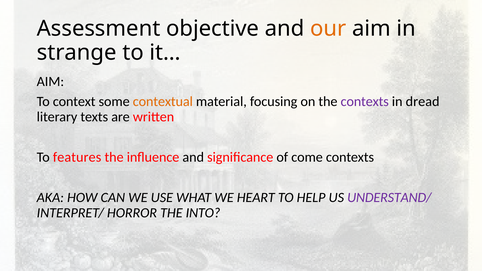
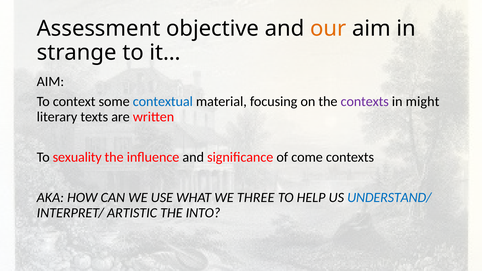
contextual colour: orange -> blue (163, 102)
dread: dread -> might (423, 102)
features: features -> sexuality (77, 157)
HEART: HEART -> THREE (256, 198)
UNDERSTAND/ colour: purple -> blue (389, 198)
HORROR: HORROR -> ARTISTIC (132, 213)
